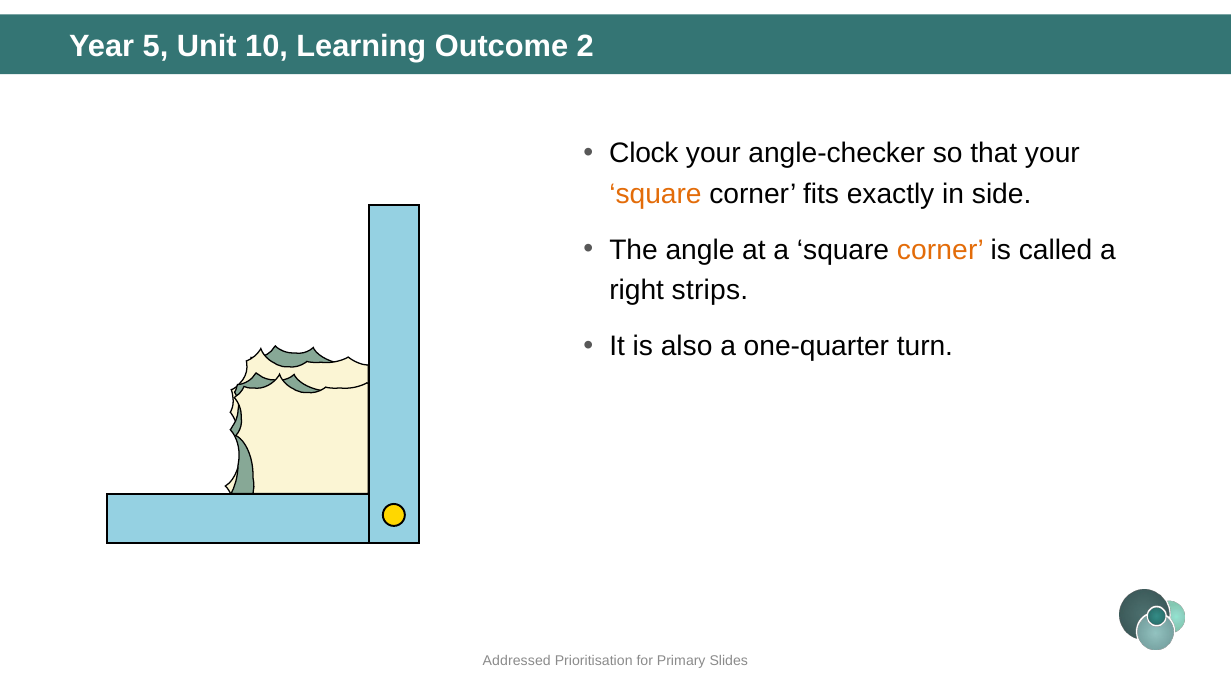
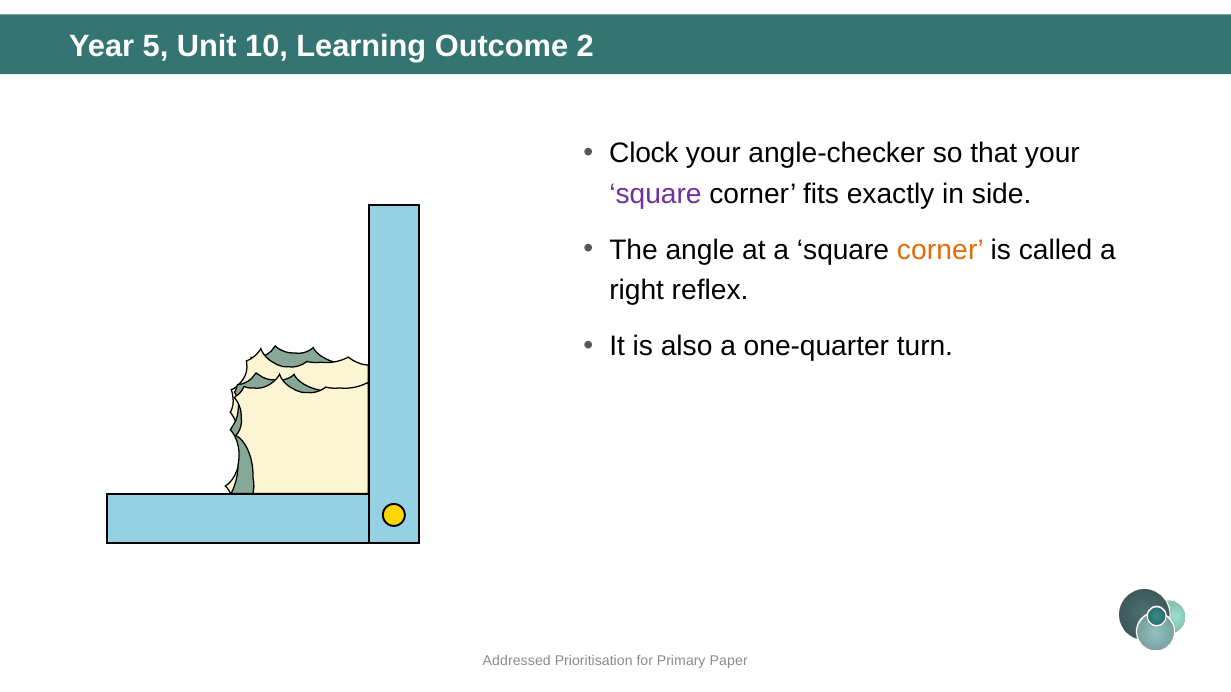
square colour: orange -> purple (656, 194)
strips: strips -> reflex (710, 291)
Slides: Slides -> Paper (729, 661)
